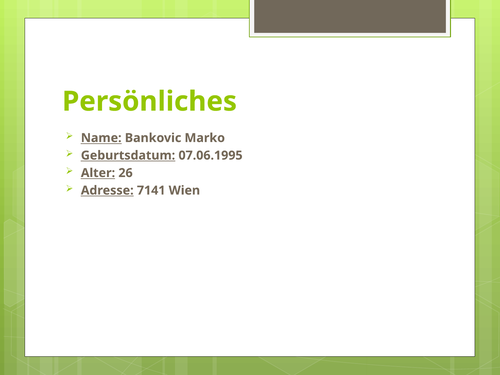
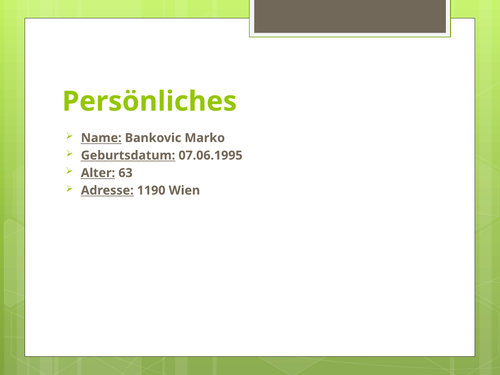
26: 26 -> 63 (126, 173)
7141: 7141 -> 1190 (151, 190)
